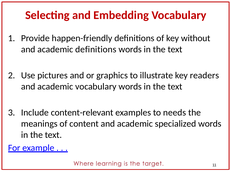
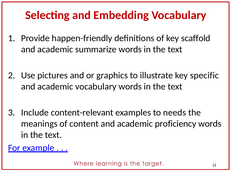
without: without -> scaffold (196, 38)
academic definitions: definitions -> summarize (96, 49)
readers: readers -> specific (204, 75)
specialized: specialized -> proficiency (176, 124)
